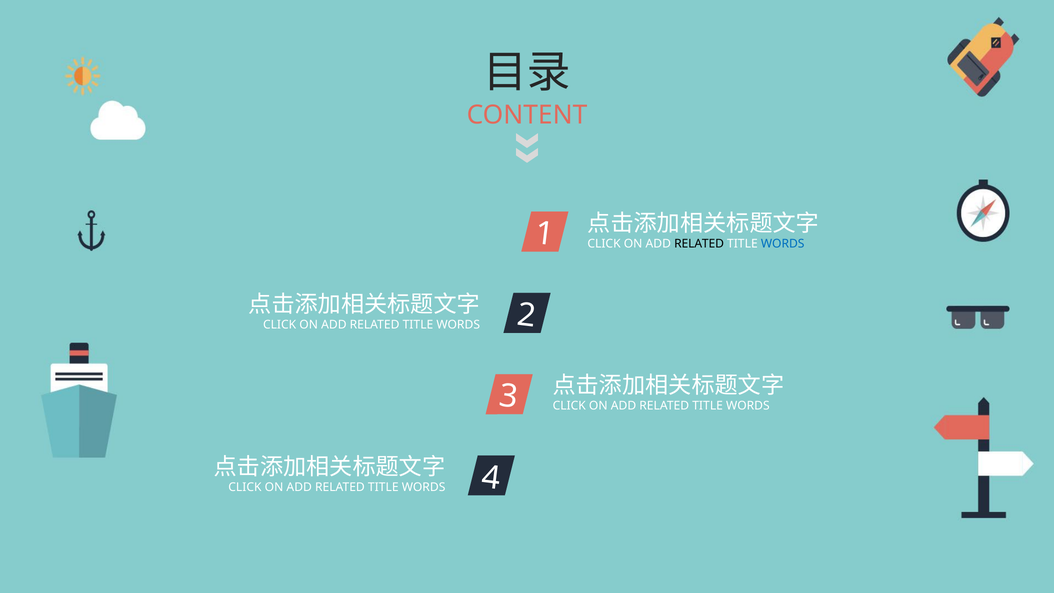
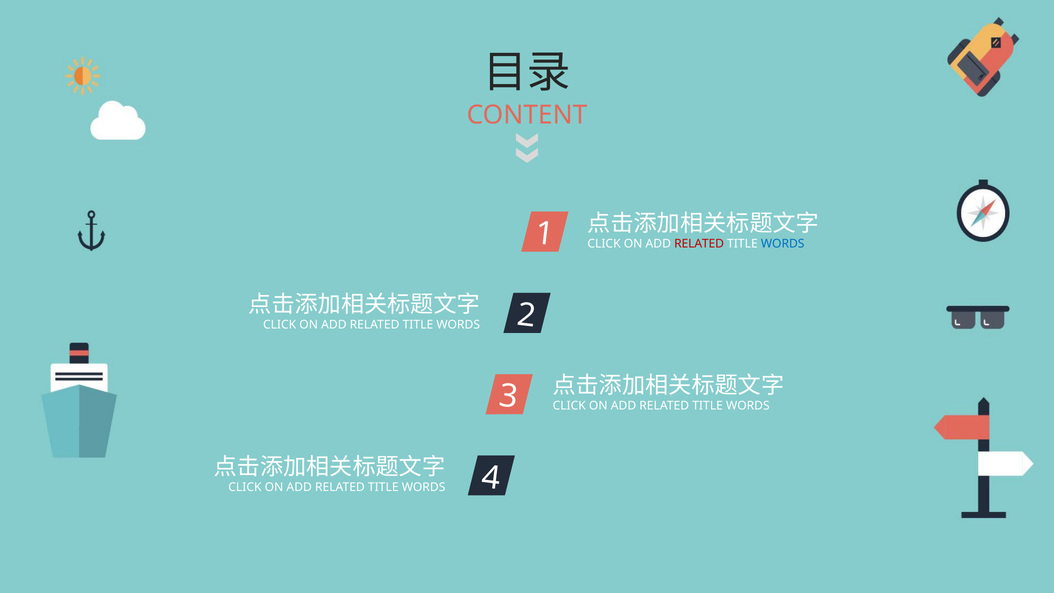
RELATED colour: black -> red (699, 244)
